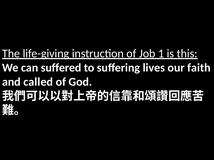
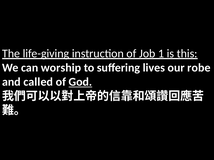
suffered: suffered -> worship (61, 68)
faith: faith -> robe (199, 68)
God underline: none -> present (80, 82)
